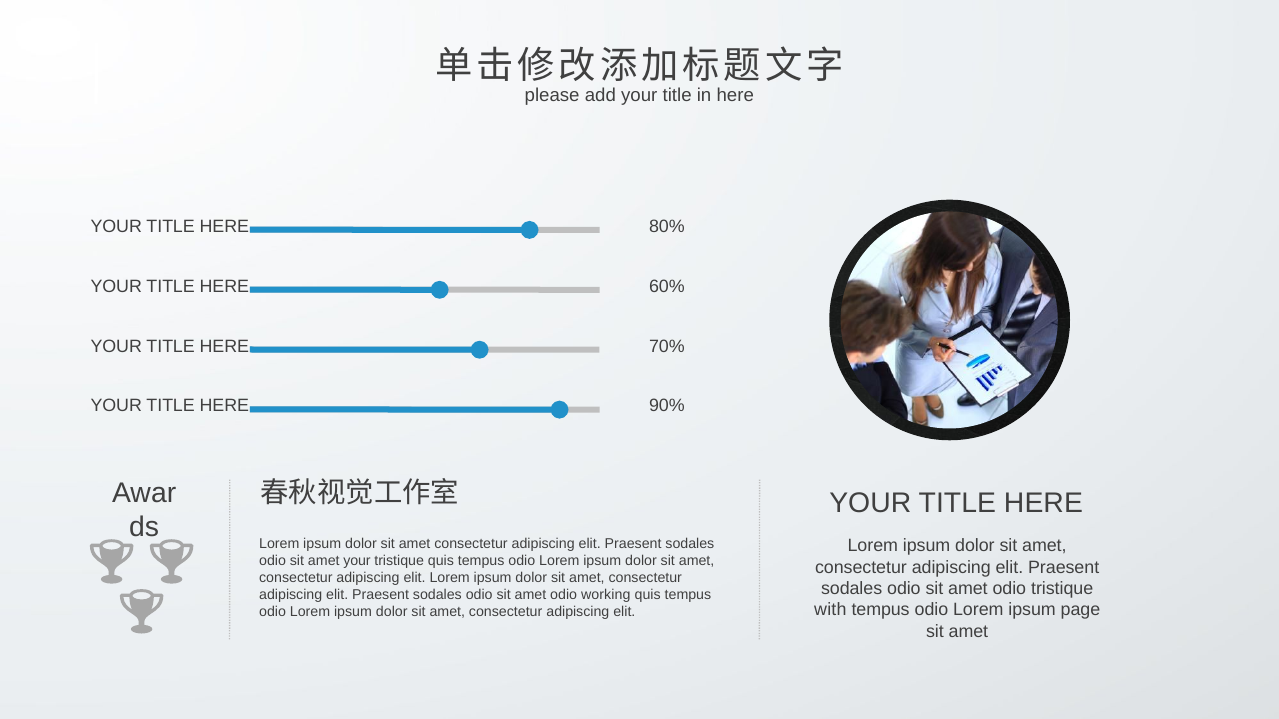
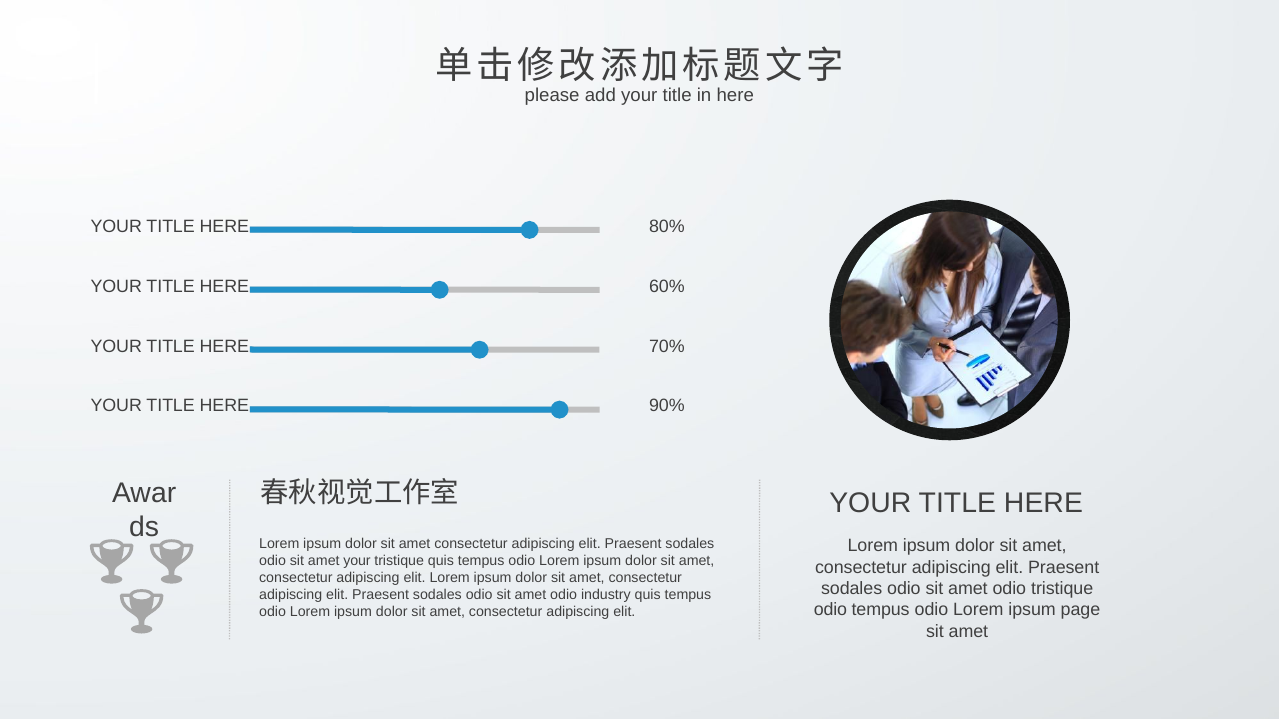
working: working -> industry (606, 595)
with: with -> odio (830, 610)
